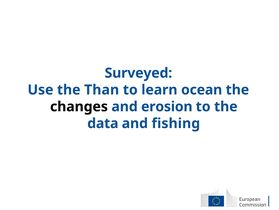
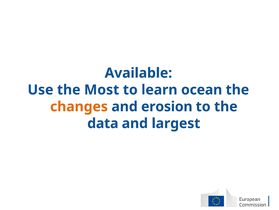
Surveyed: Surveyed -> Available (138, 73)
Than: Than -> Most (102, 90)
changes colour: black -> orange (79, 106)
fishing: fishing -> largest (176, 123)
